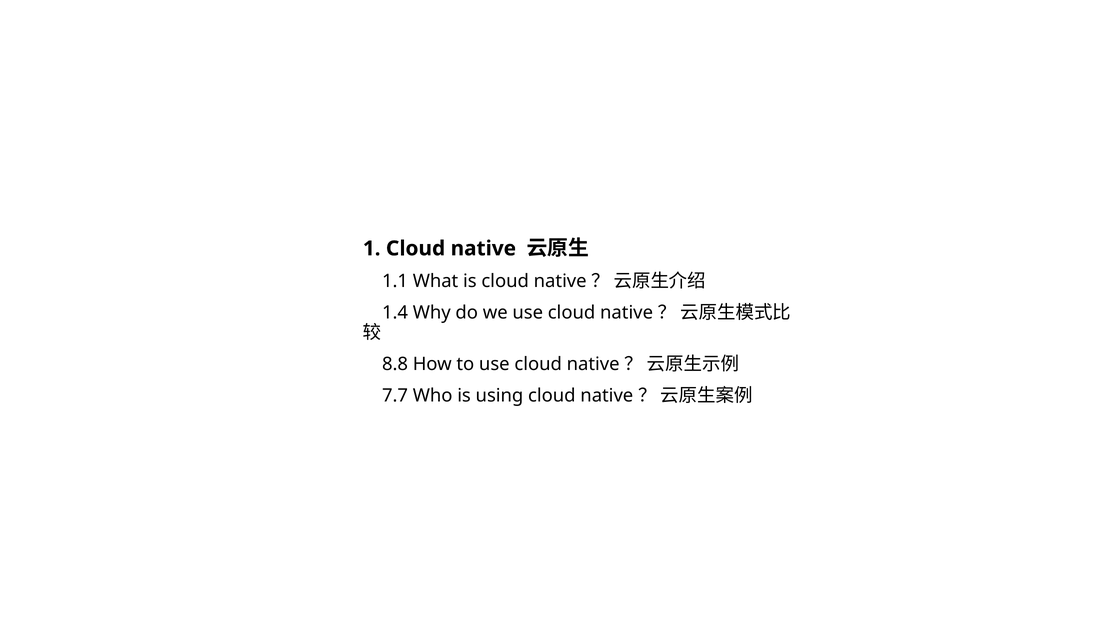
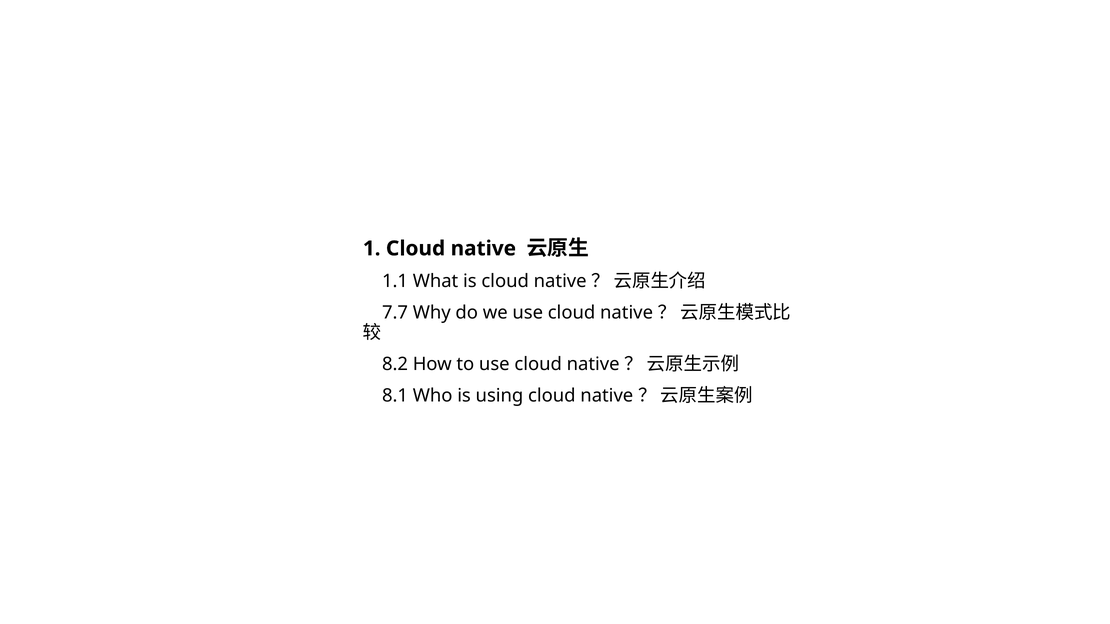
1.4: 1.4 -> 7.7 (395, 313)
8.8: 8.8 -> 8.2 (395, 364)
7.7: 7.7 -> 8.1 (395, 396)
